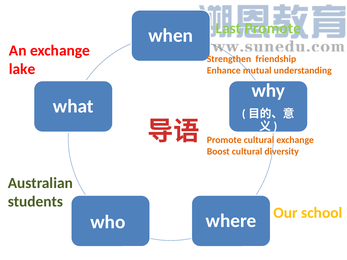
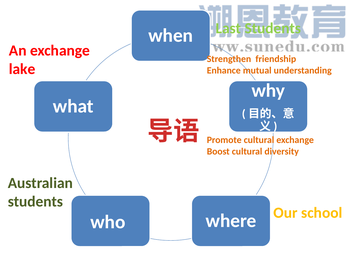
Last Promote: Promote -> Students (273, 28)
